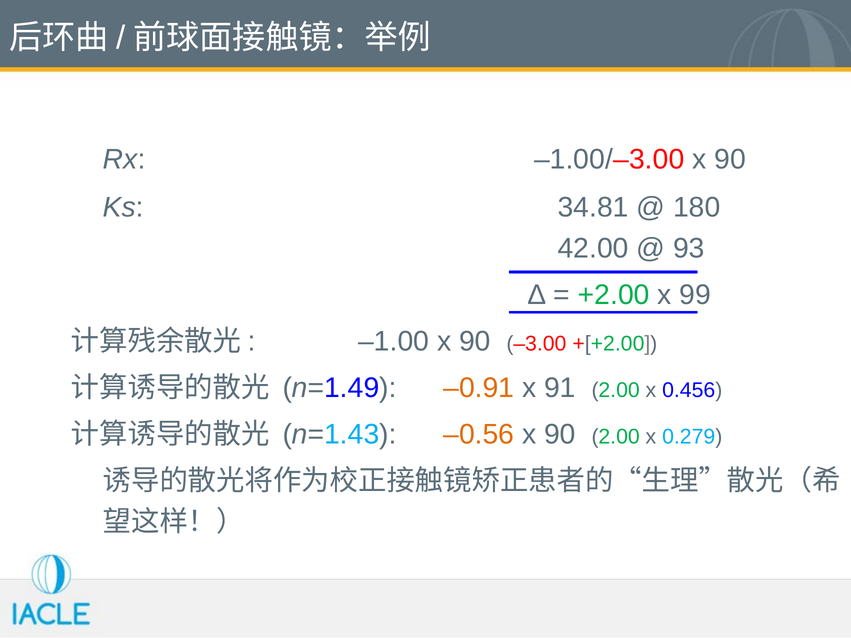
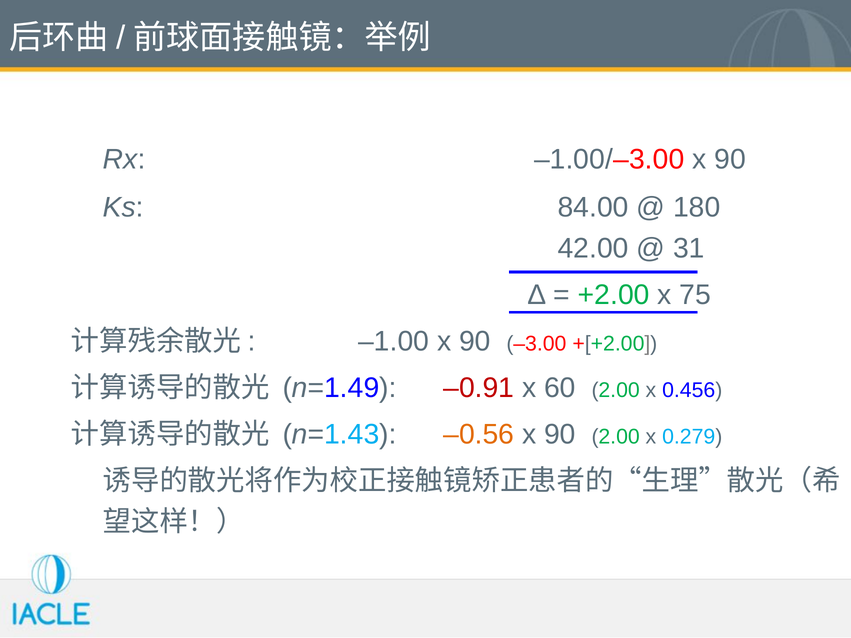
34.81: 34.81 -> 84.00 (593, 208)
93: 93 -> 31 (689, 249)
99: 99 -> 75 (695, 295)
–0.91 colour: orange -> red (479, 388)
91: 91 -> 60 (560, 388)
